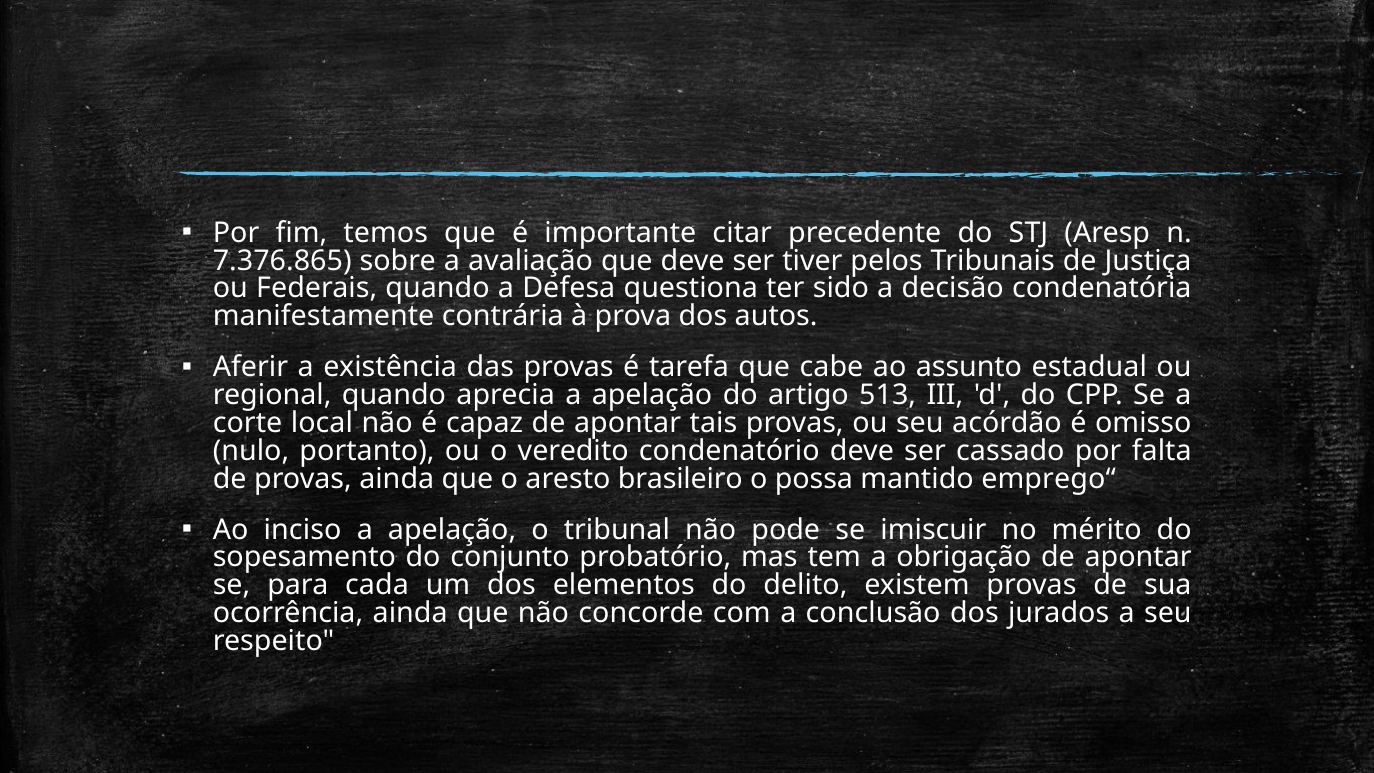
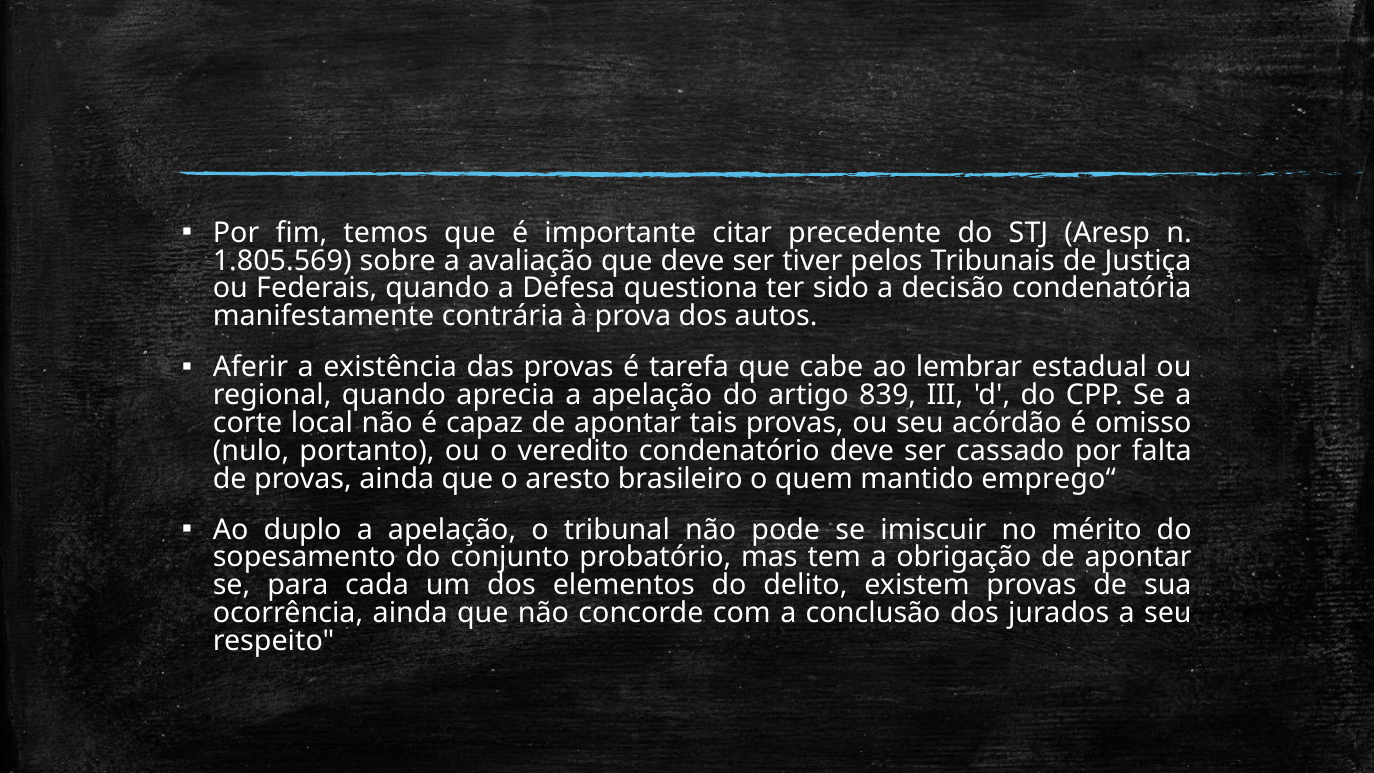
7.376.865: 7.376.865 -> 1.805.569 (282, 261)
assunto: assunto -> lembrar (969, 367)
513: 513 -> 839 (888, 395)
possa: possa -> quem (814, 479)
inciso: inciso -> duplo (303, 530)
